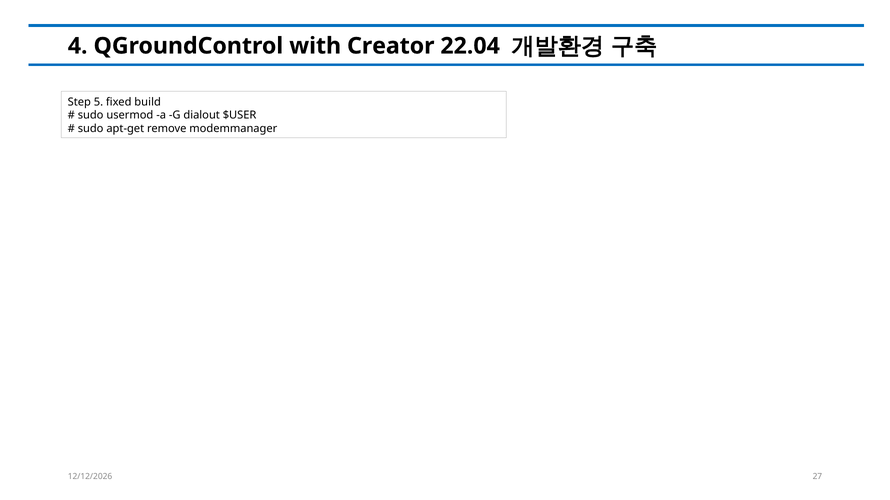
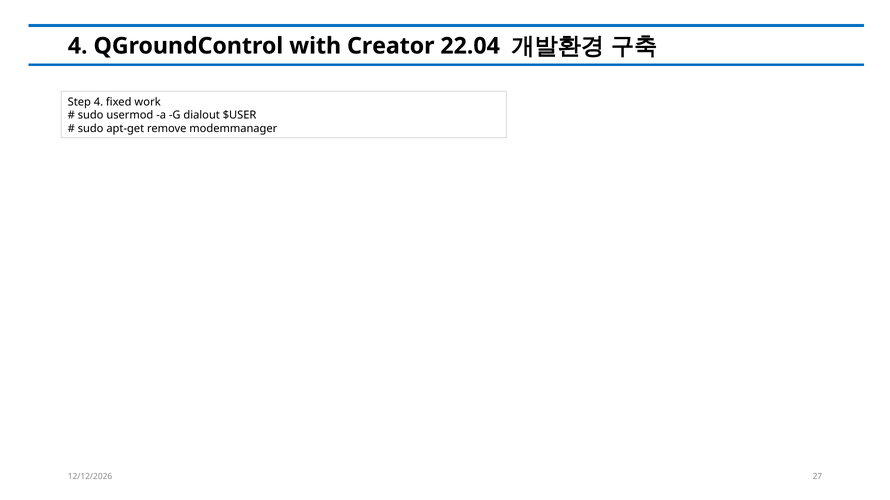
Step 5: 5 -> 4 (98, 102)
build: build -> work (148, 102)
